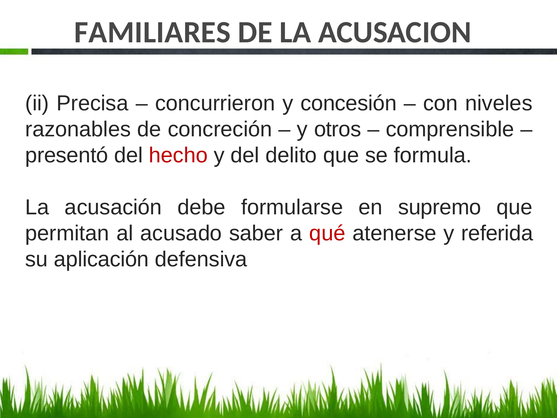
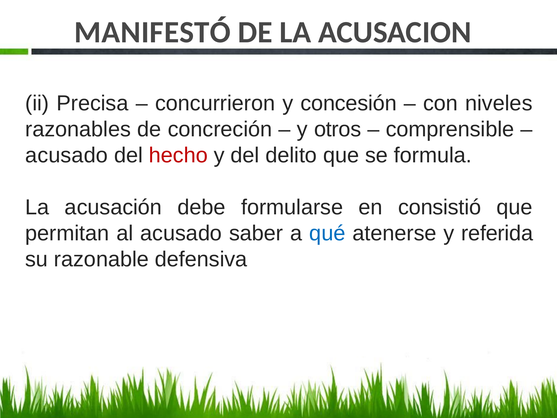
FAMILIARES: FAMILIARES -> MANIFESTÓ (152, 32)
presentó: presentó -> acusado (67, 155)
supremo: supremo -> consistió (440, 207)
qué colour: red -> blue (327, 233)
aplicación: aplicación -> razonable (101, 259)
